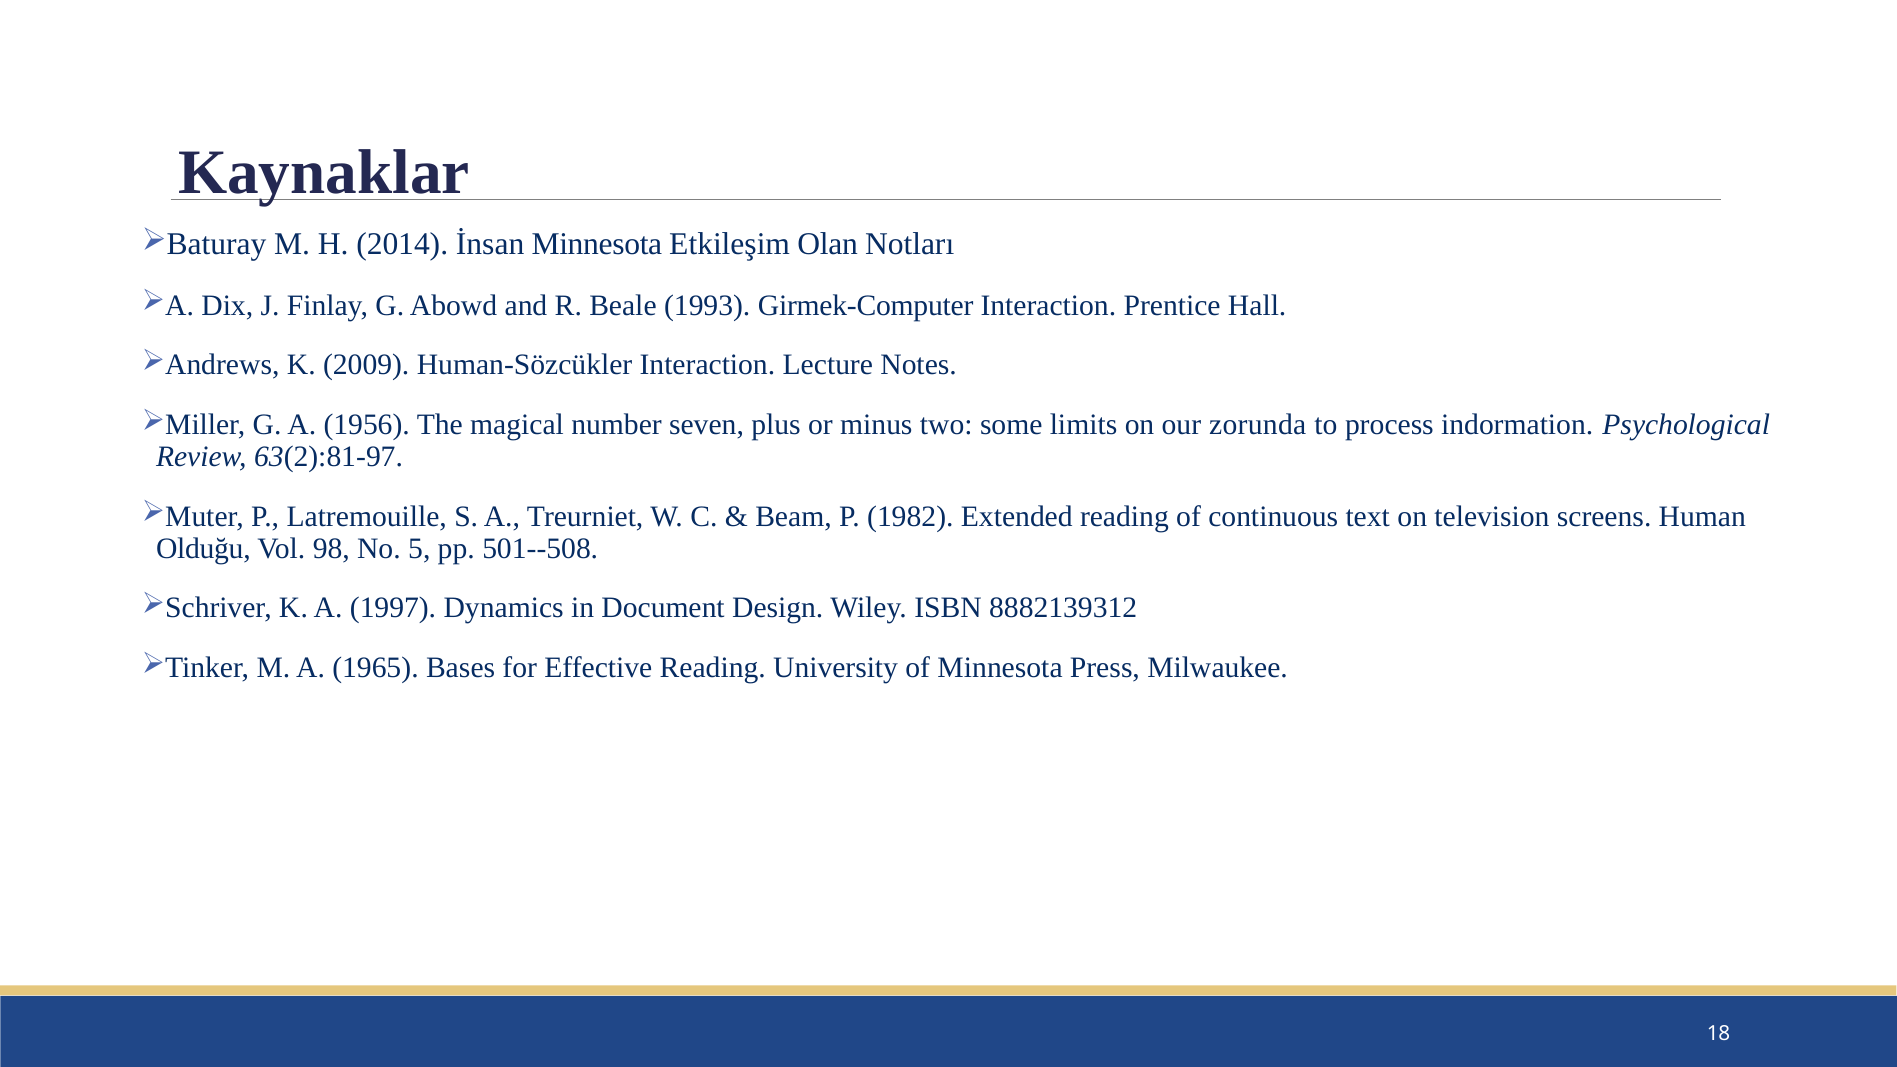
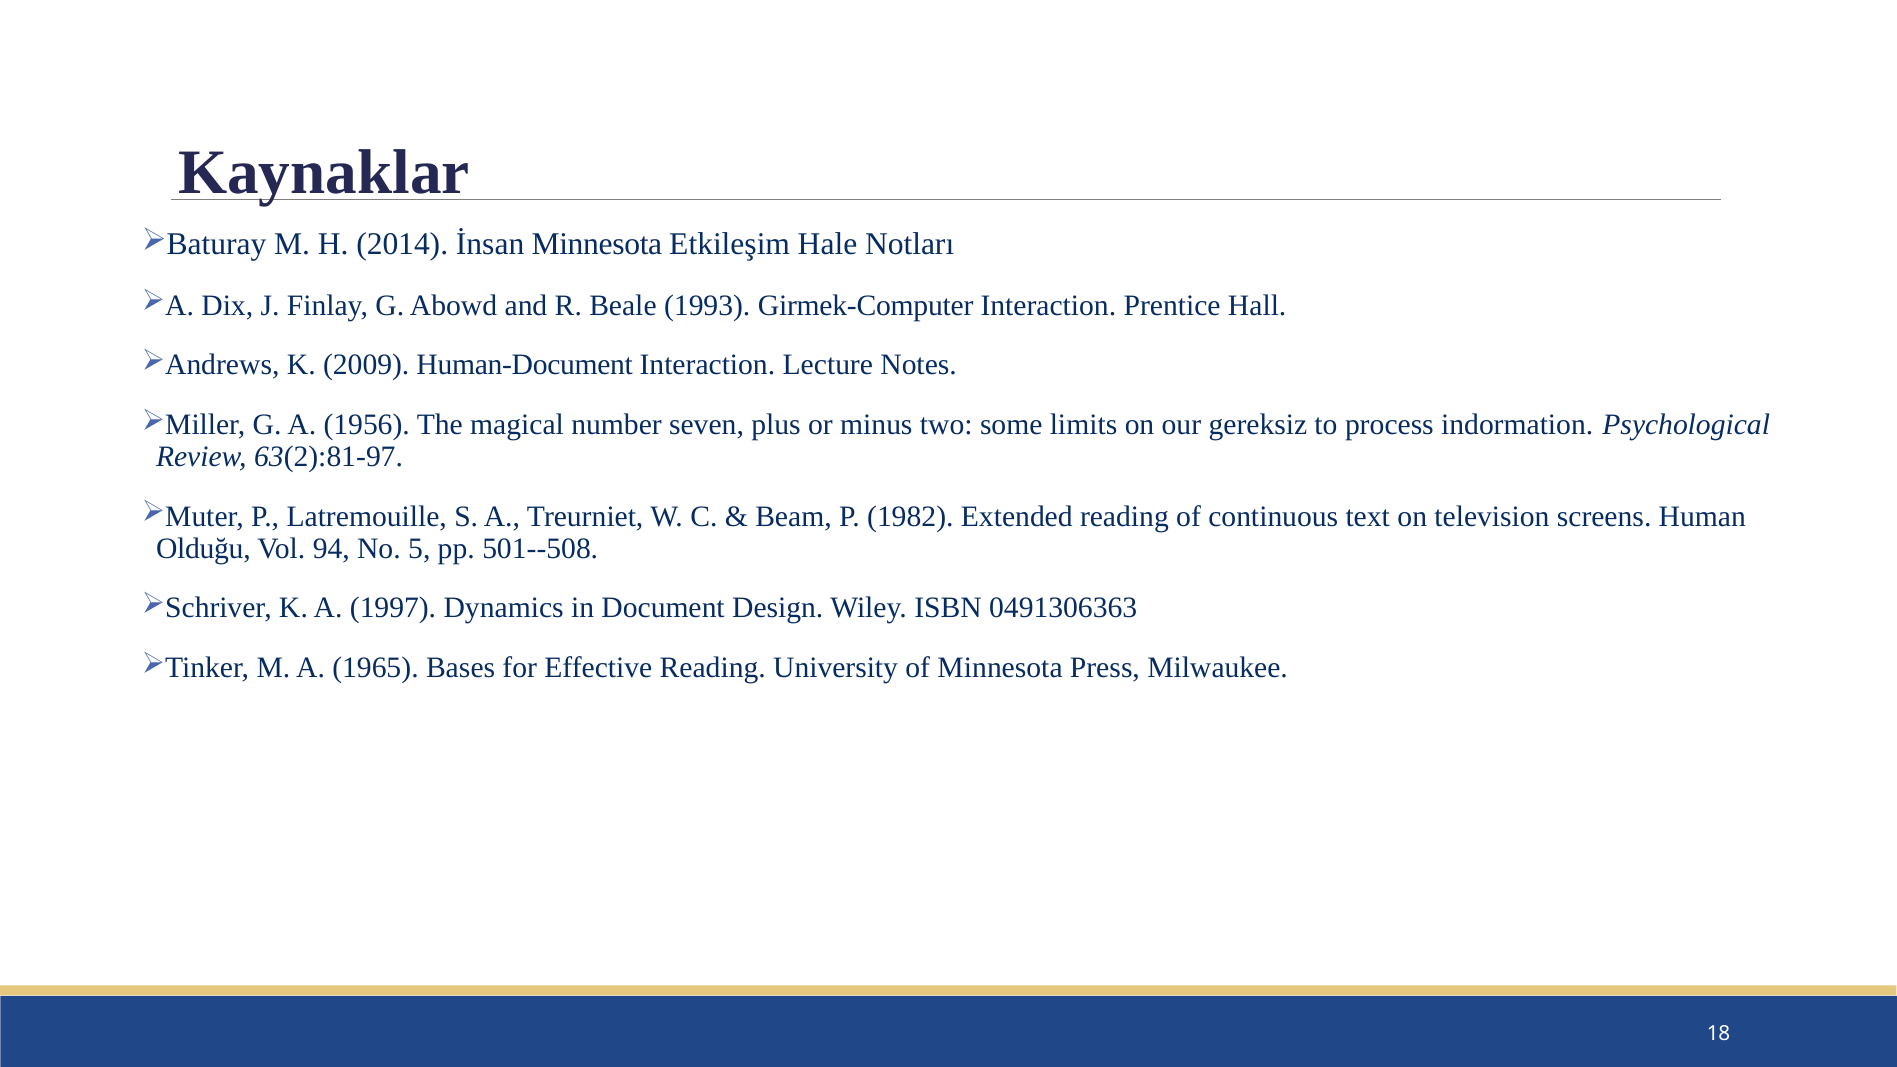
Olan: Olan -> Hale (828, 245)
Human-Sözcükler: Human-Sözcükler -> Human-Document (525, 365)
zorunda: zorunda -> gereksiz (1258, 425)
98: 98 -> 94 (331, 548)
8882139312: 8882139312 -> 0491306363 (1063, 608)
